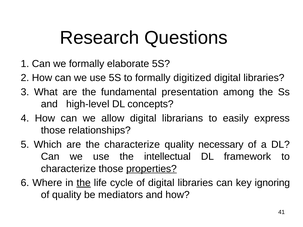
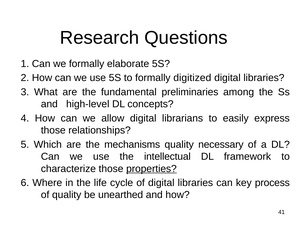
presentation: presentation -> preliminaries (190, 92)
the characterize: characterize -> mechanisms (132, 145)
the underline: present -> none (84, 183)
ignoring: ignoring -> process (272, 183)
mediators: mediators -> unearthed (121, 195)
